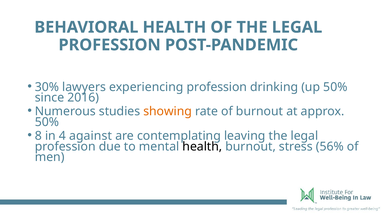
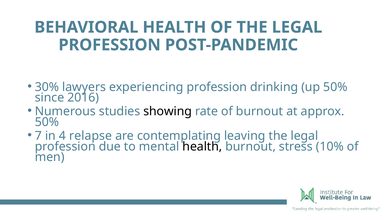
showing colour: orange -> black (168, 111)
8: 8 -> 7 (38, 136)
against: against -> relapse (91, 136)
56%: 56% -> 10% (330, 146)
